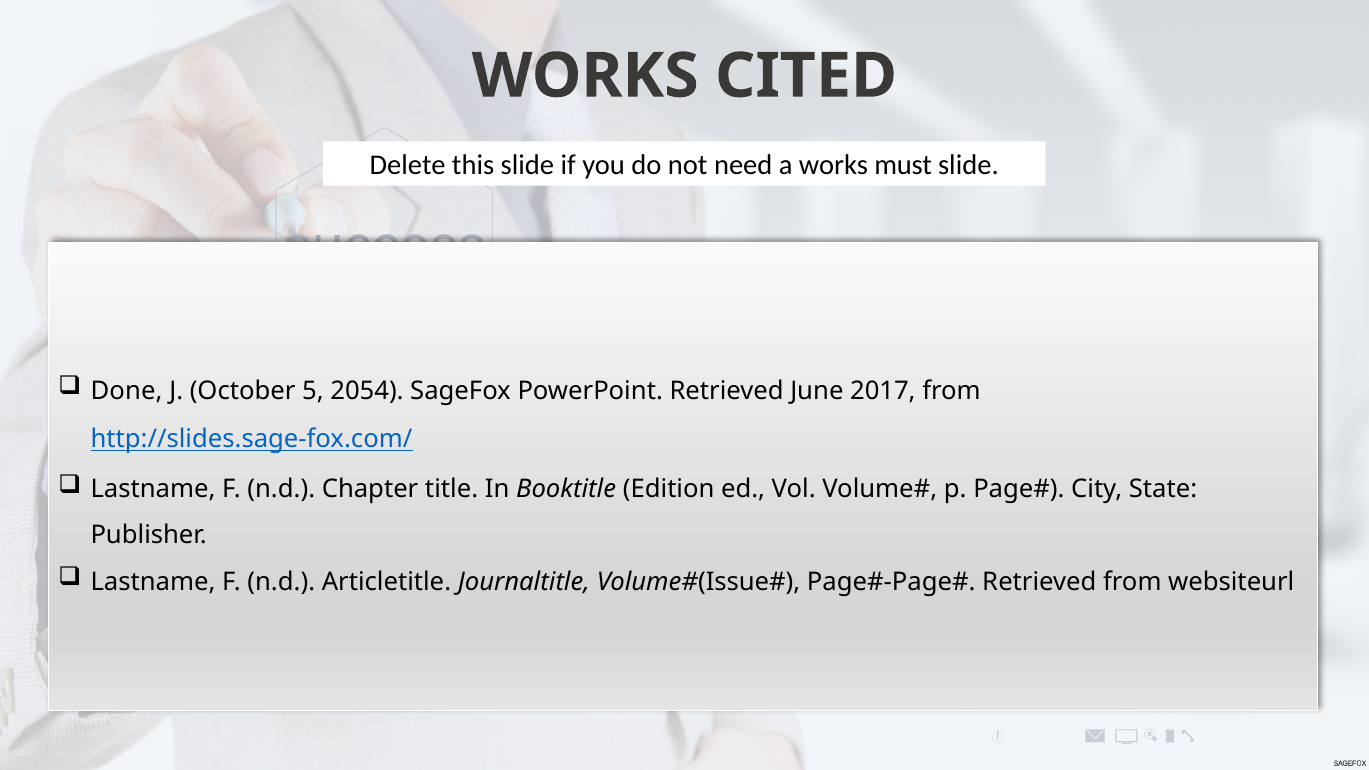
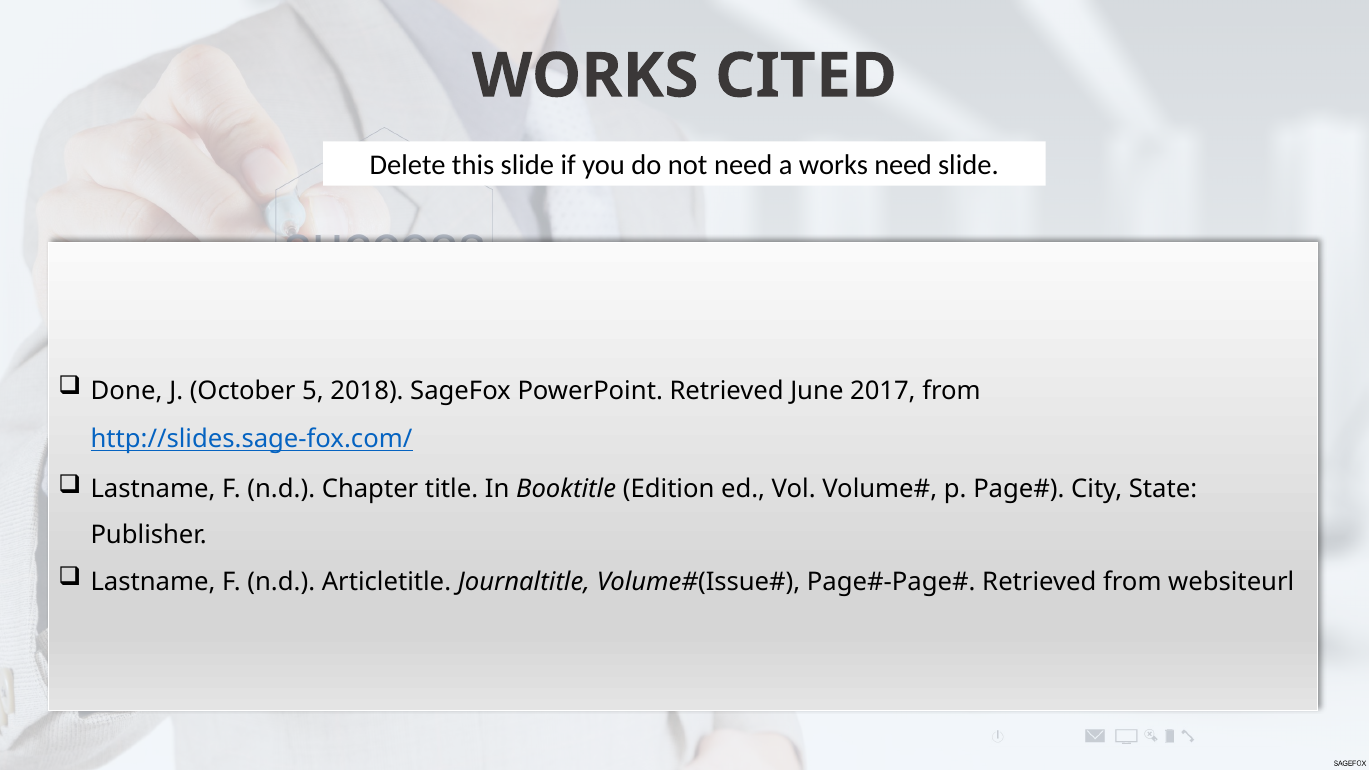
works must: must -> need (903, 165)
2054: 2054 -> 2018 (367, 391)
